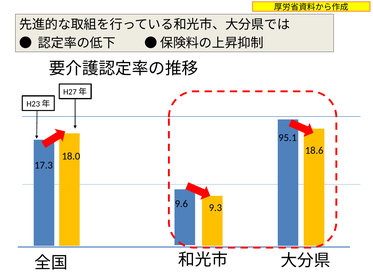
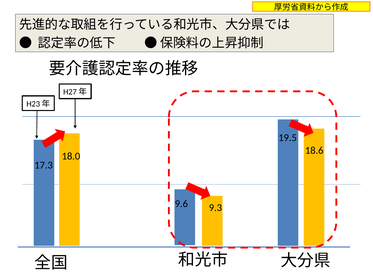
95.1: 95.1 -> 19.5 (288, 138)
